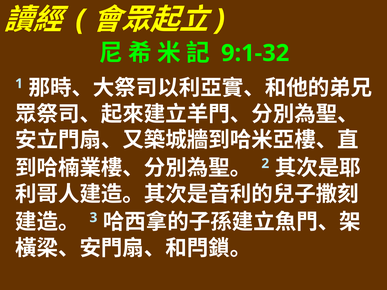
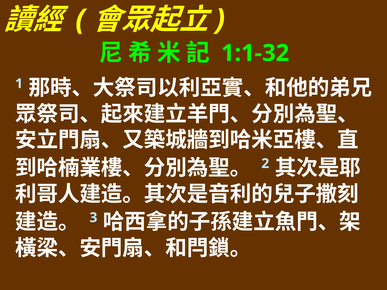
9:1-32: 9:1-32 -> 1:1-32 (255, 53)
